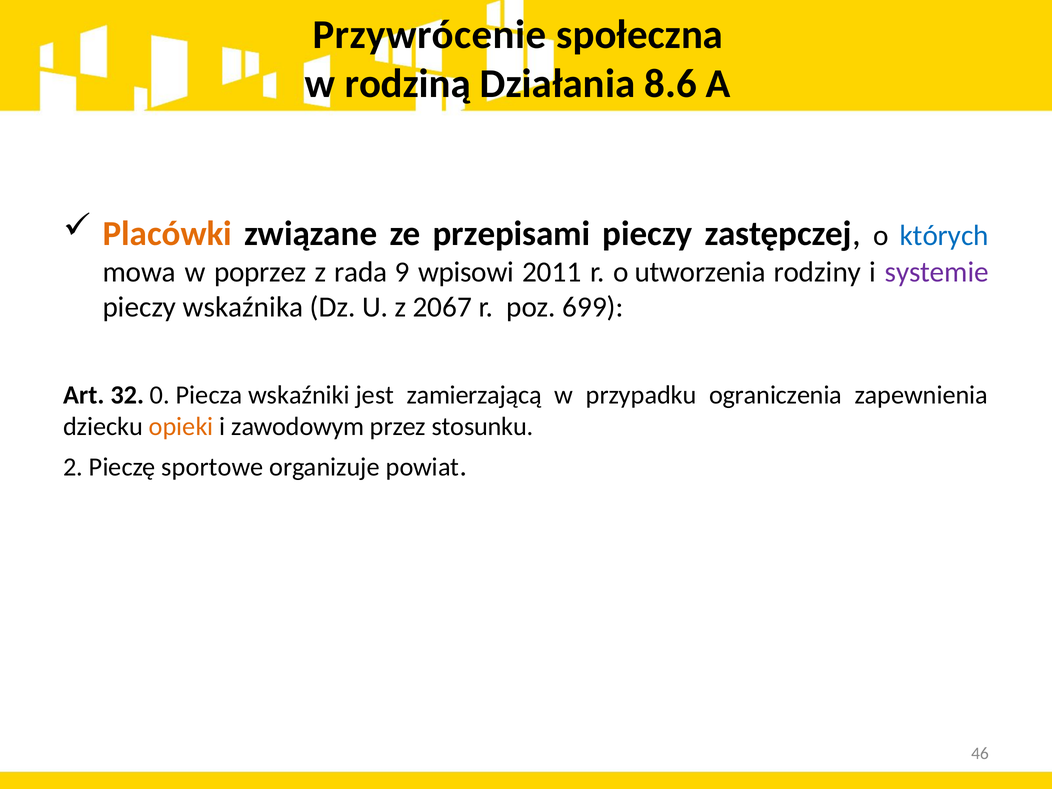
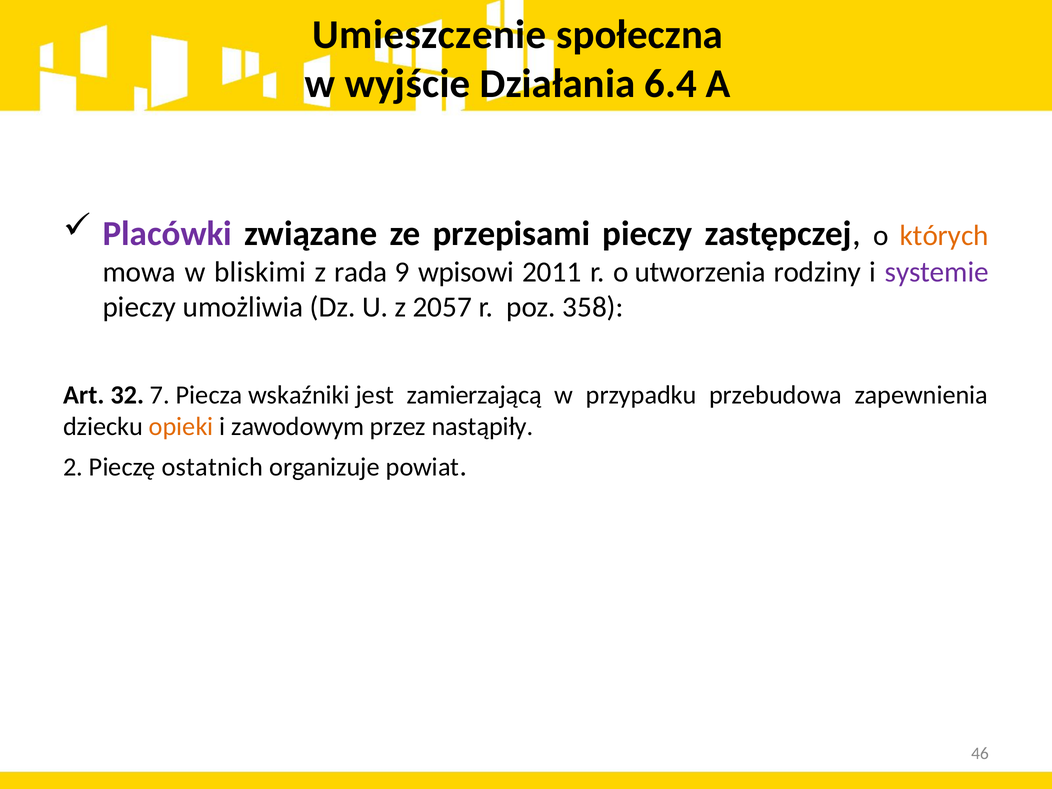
Przywrócenie: Przywrócenie -> Umieszczenie (429, 35)
rodziną: rodziną -> wyjście (408, 84)
8.6: 8.6 -> 6.4 (671, 84)
Placówki colour: orange -> purple (167, 234)
których colour: blue -> orange (944, 236)
poprzez: poprzez -> bliskimi (260, 272)
wskaźnika: wskaźnika -> umożliwia (243, 307)
2067: 2067 -> 2057 (442, 307)
699: 699 -> 358 (593, 307)
0: 0 -> 7 (160, 395)
ograniczenia: ograniczenia -> przebudowa (776, 395)
stosunku: stosunku -> nastąpiły (482, 427)
sportowe: sportowe -> ostatnich (212, 467)
